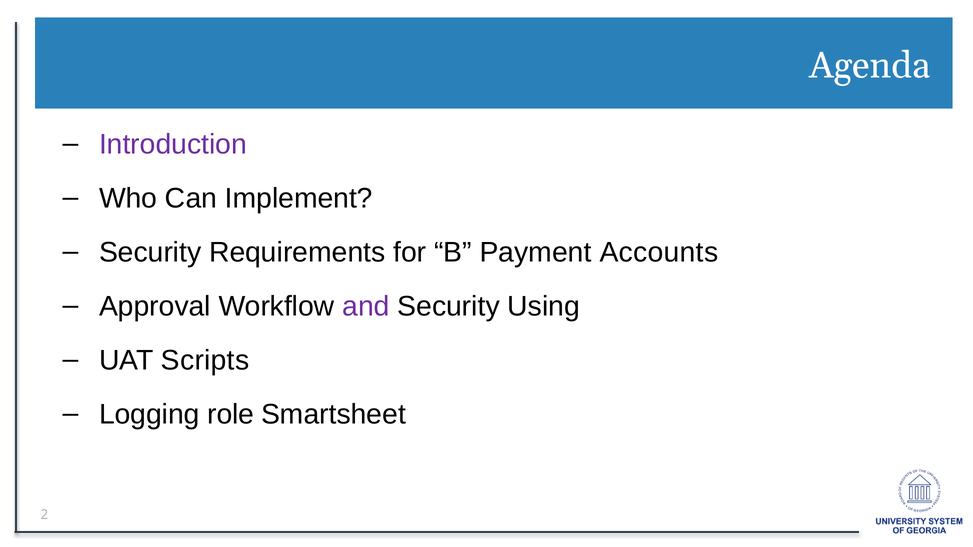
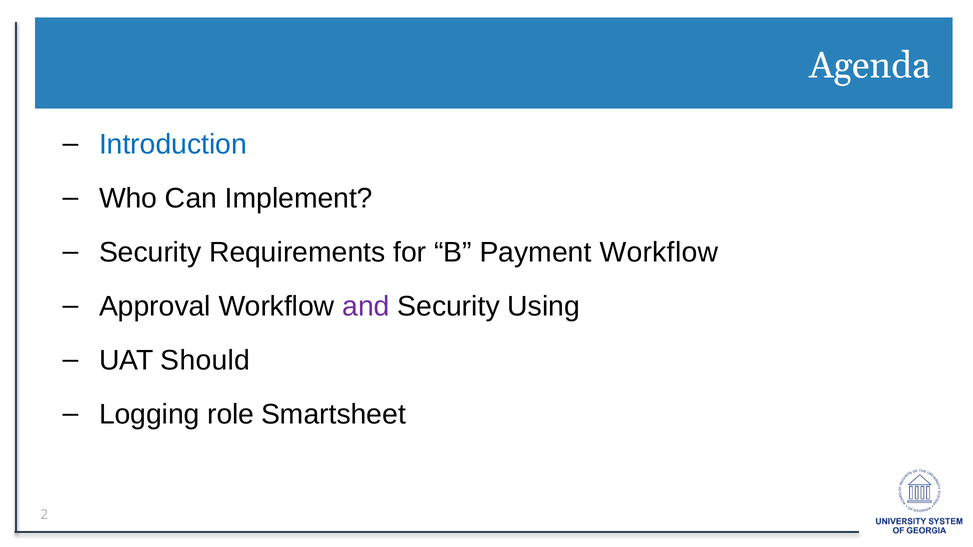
Introduction colour: purple -> blue (173, 145)
Payment Accounts: Accounts -> Workflow (659, 253)
Scripts: Scripts -> Should (205, 361)
